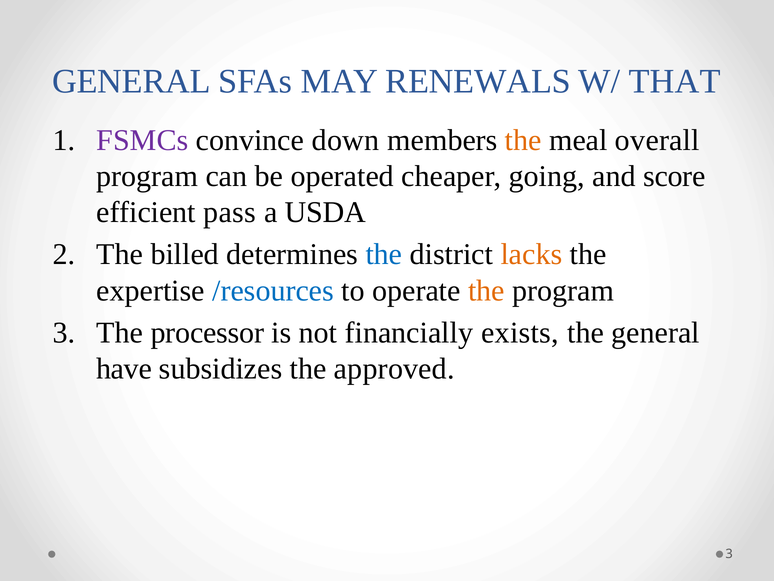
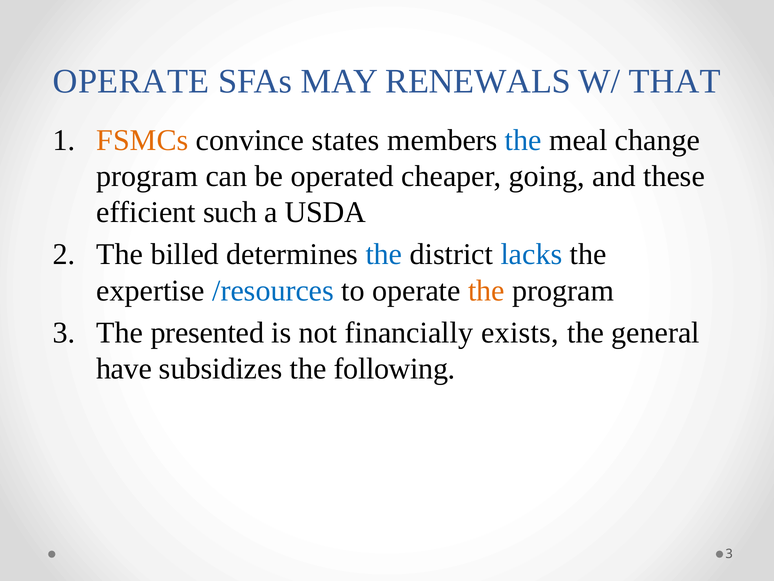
GENERAL: GENERAL -> OPERATE (131, 81)
FSMCs colour: purple -> orange (142, 140)
down: down -> states (346, 140)
the colour: orange -> blue (523, 140)
overall: overall -> change (658, 140)
score: score -> these (674, 176)
pass: pass -> such (230, 212)
lacks colour: orange -> blue (531, 254)
processor: processor -> presented (207, 332)
approved: approved -> following (395, 368)
